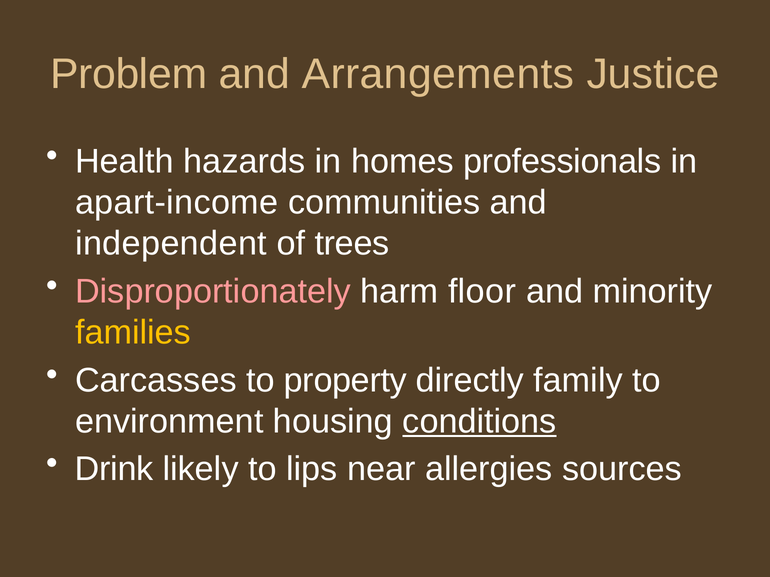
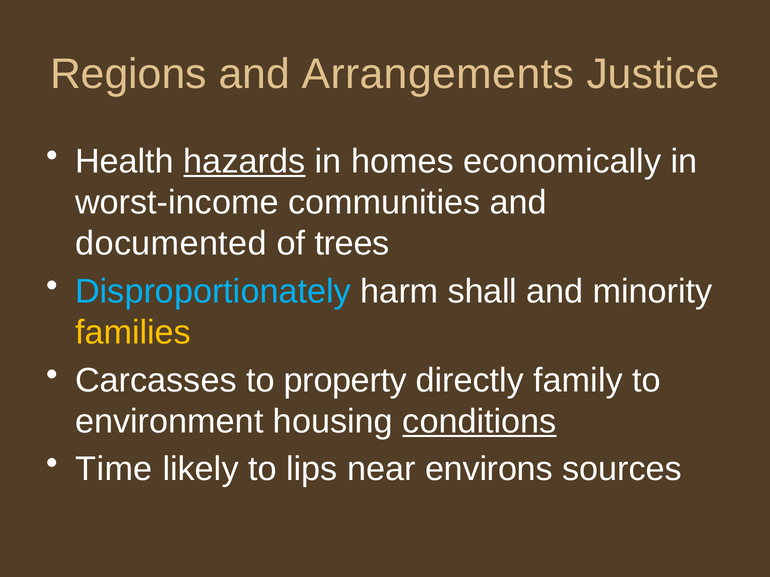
Problem: Problem -> Regions (128, 74)
hazards underline: none -> present (244, 162)
professionals: professionals -> economically (562, 162)
apart-income: apart-income -> worst-income (177, 203)
independent: independent -> documented (171, 244)
Disproportionately colour: pink -> light blue (213, 292)
floor: floor -> shall (482, 292)
Drink: Drink -> Time (114, 470)
allergies: allergies -> environs (489, 470)
